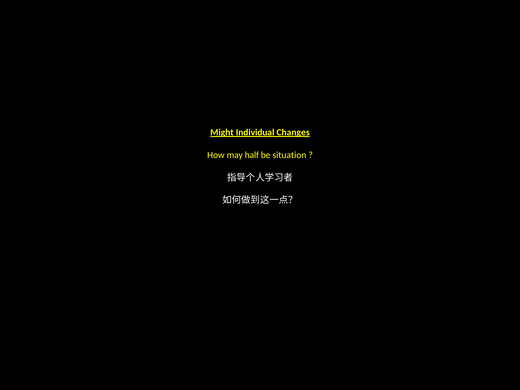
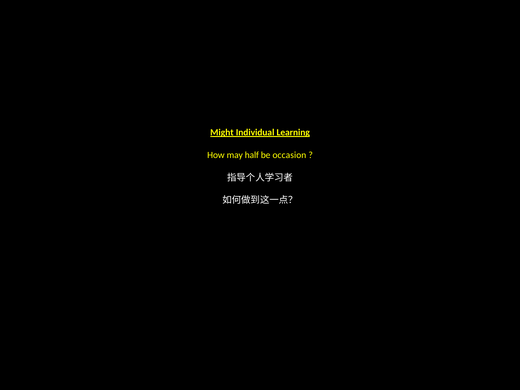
Changes: Changes -> Learning (293, 133)
situation: situation -> occasion (289, 155)
